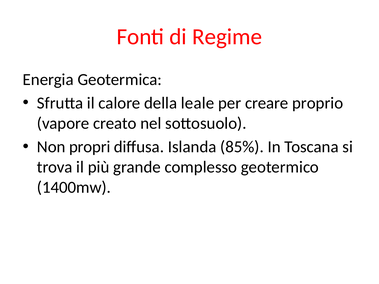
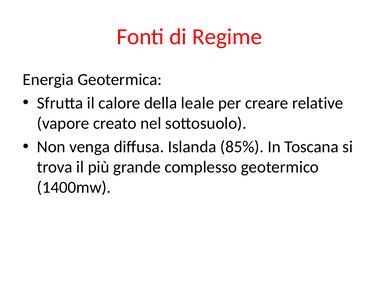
proprio: proprio -> relative (318, 103)
propri: propri -> venga (90, 147)
